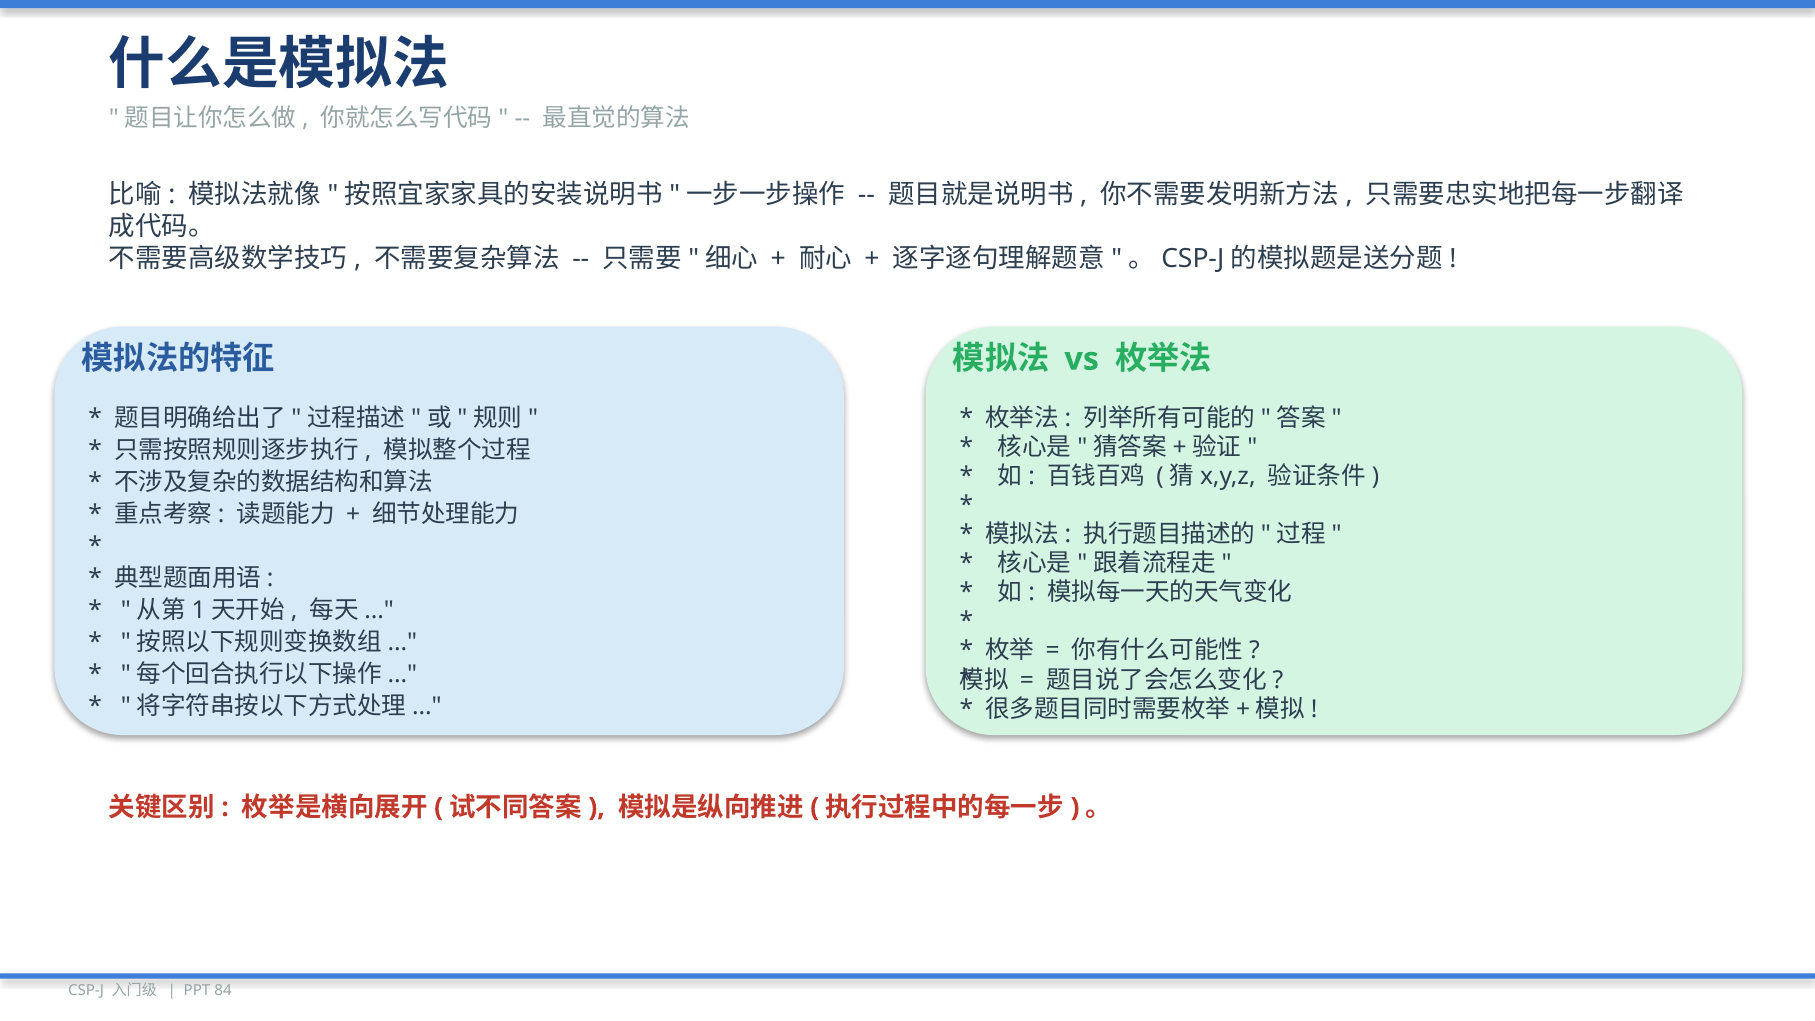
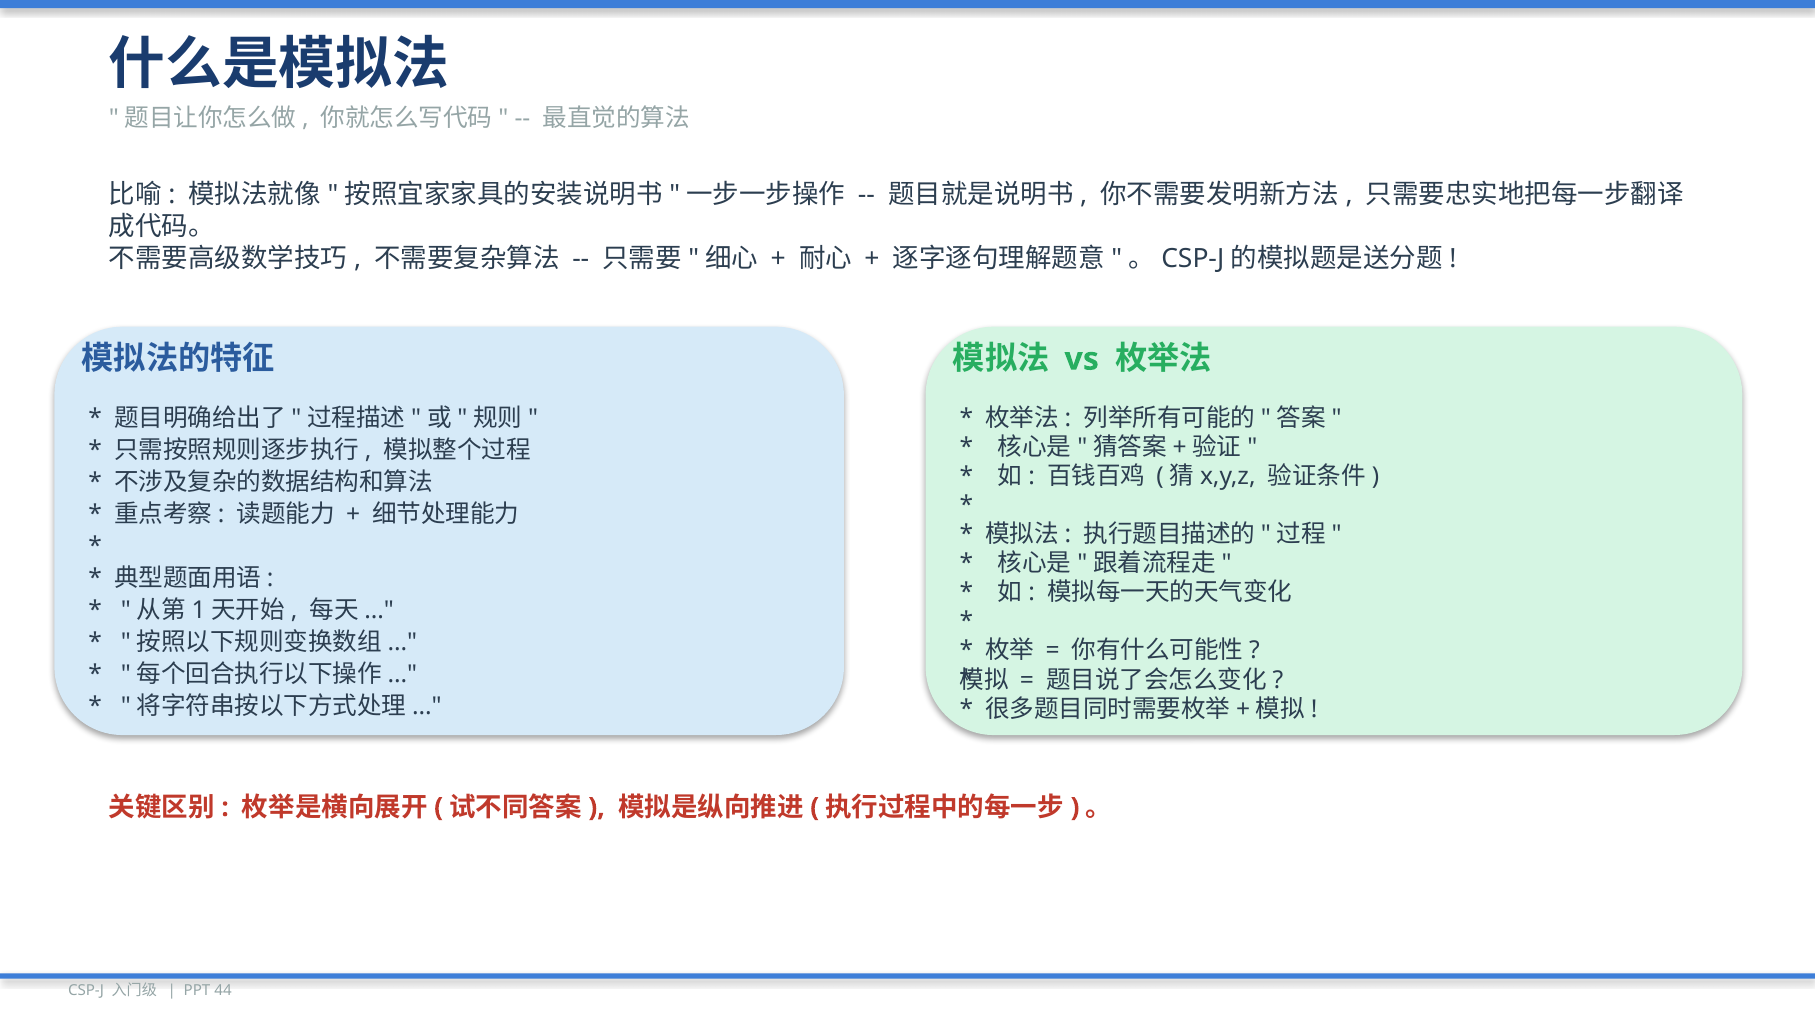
84: 84 -> 44 (223, 990)
